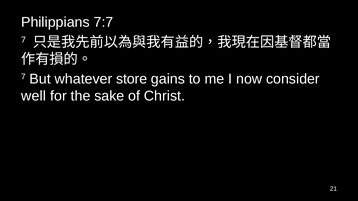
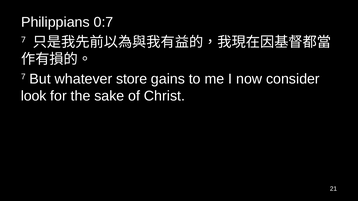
7:7: 7:7 -> 0:7 (103, 22)
well: well -> look (34, 96)
